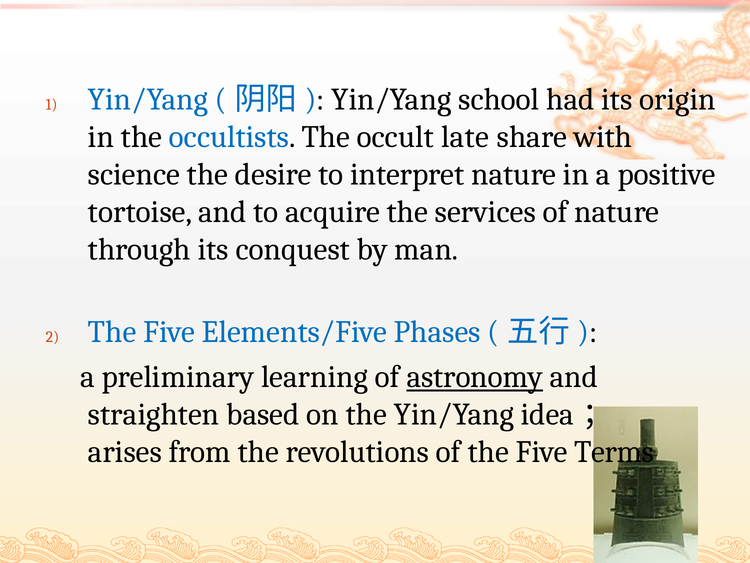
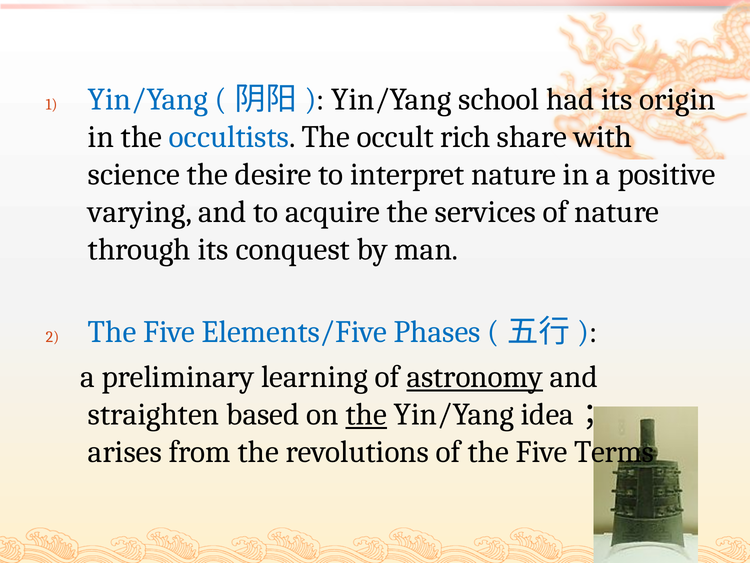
late: late -> rich (465, 137)
tortoise: tortoise -> varying (140, 212)
the underline: none -> present (366, 414)
